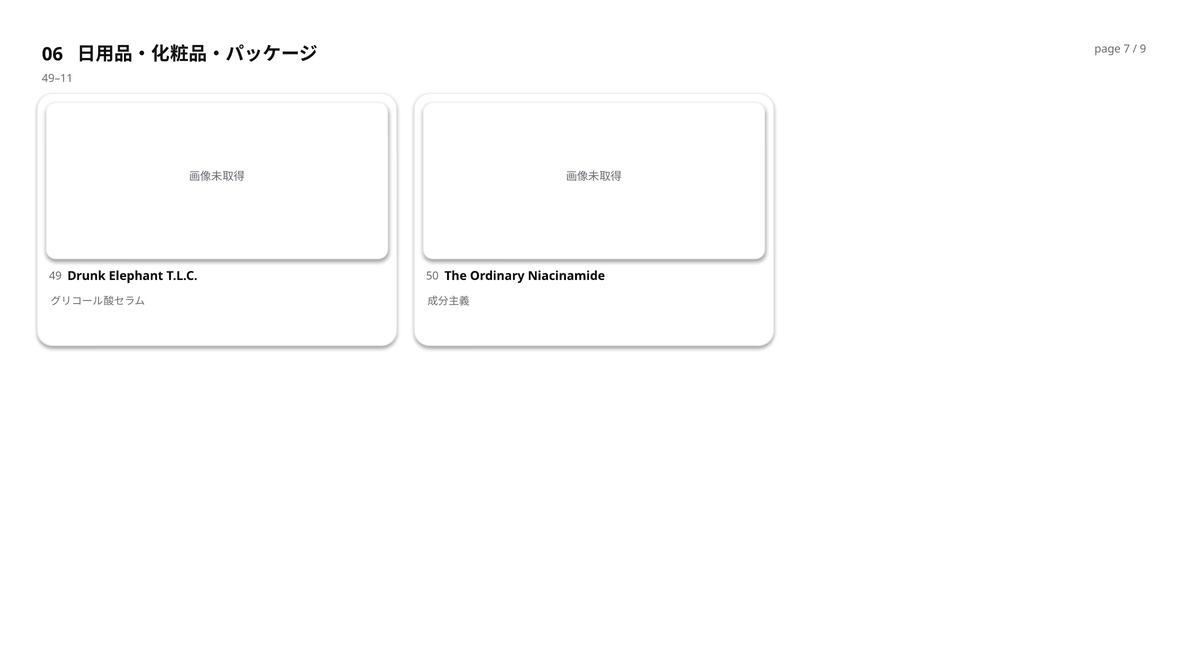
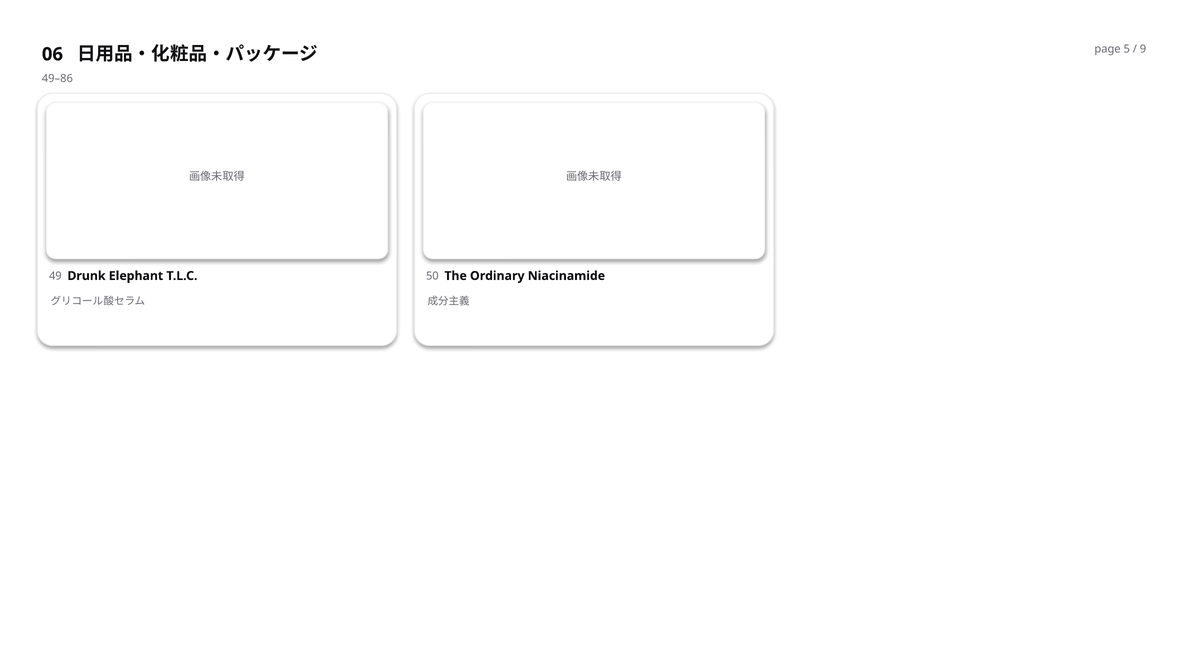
7: 7 -> 5 (1127, 49)
49–11: 49–11 -> 49–86 (57, 79)
